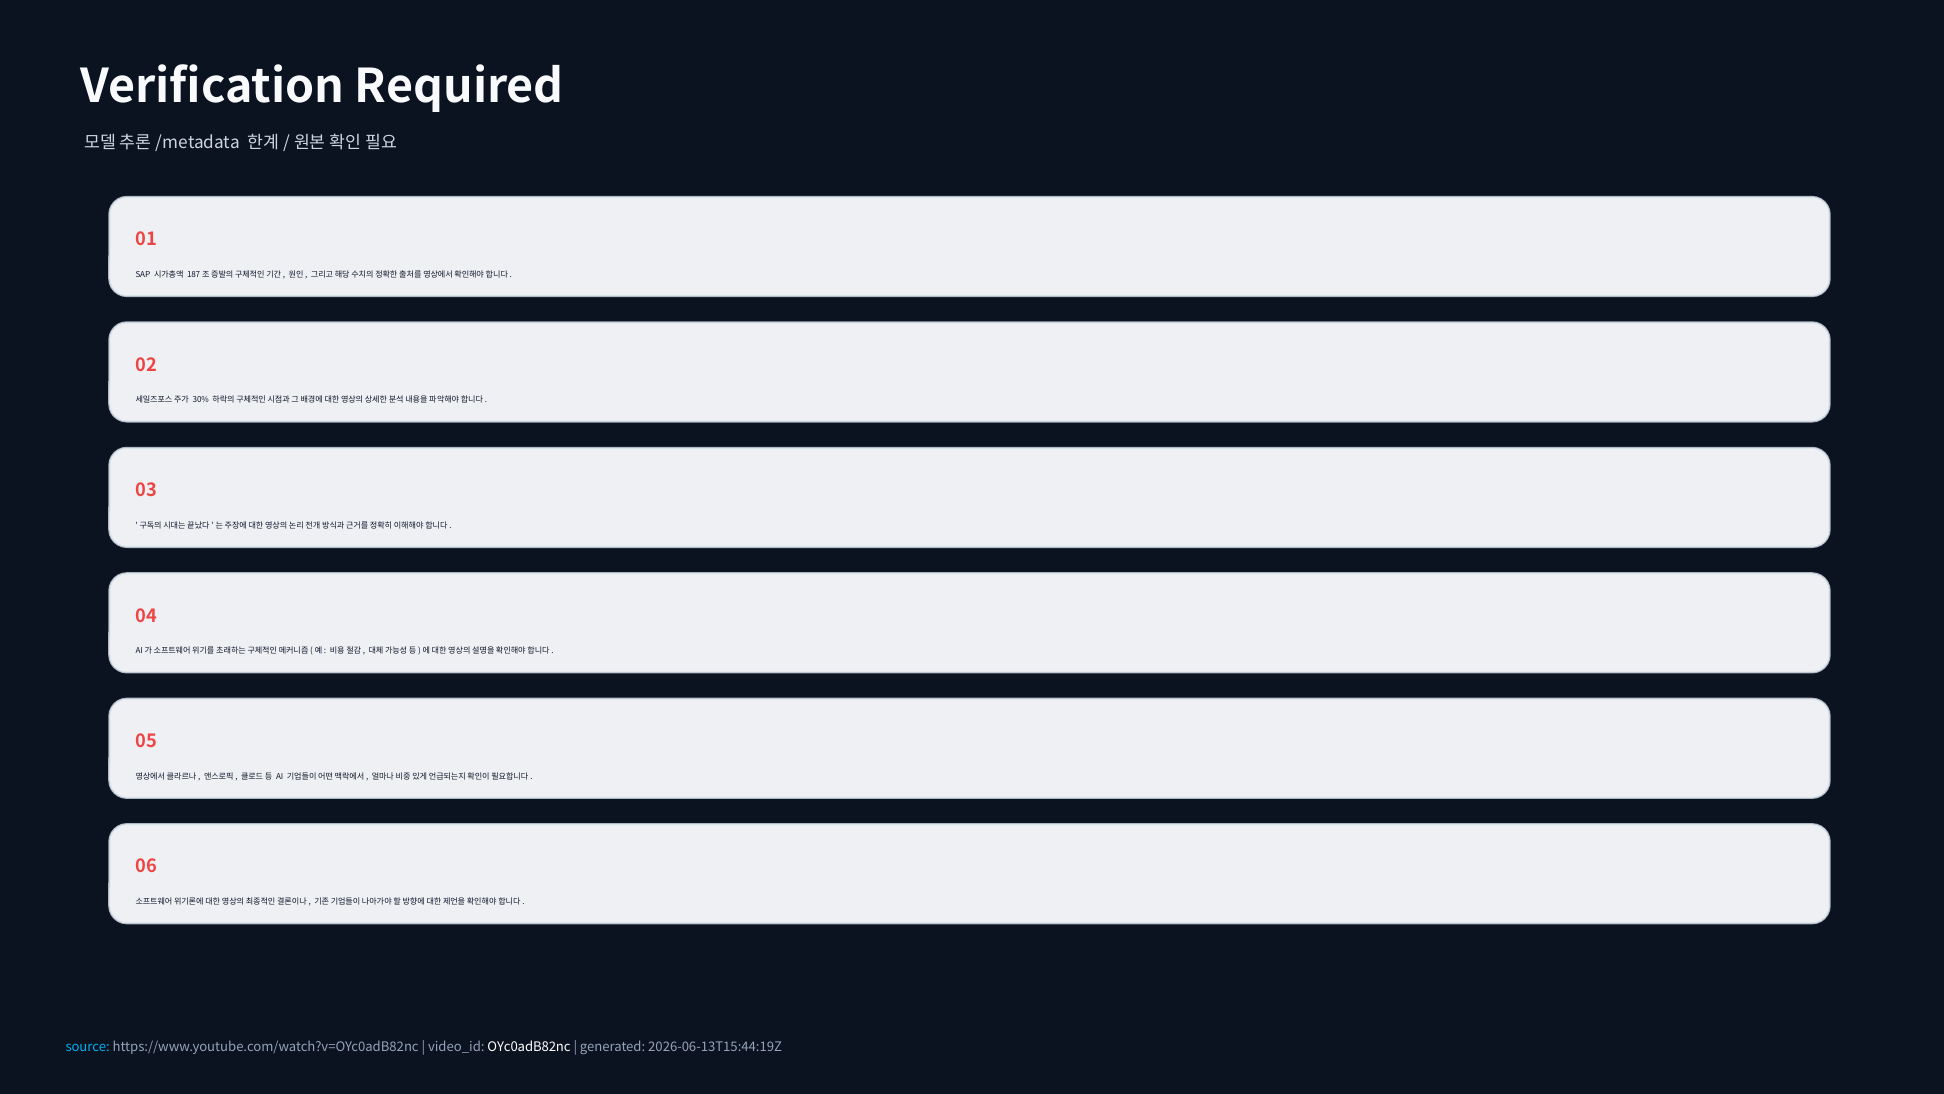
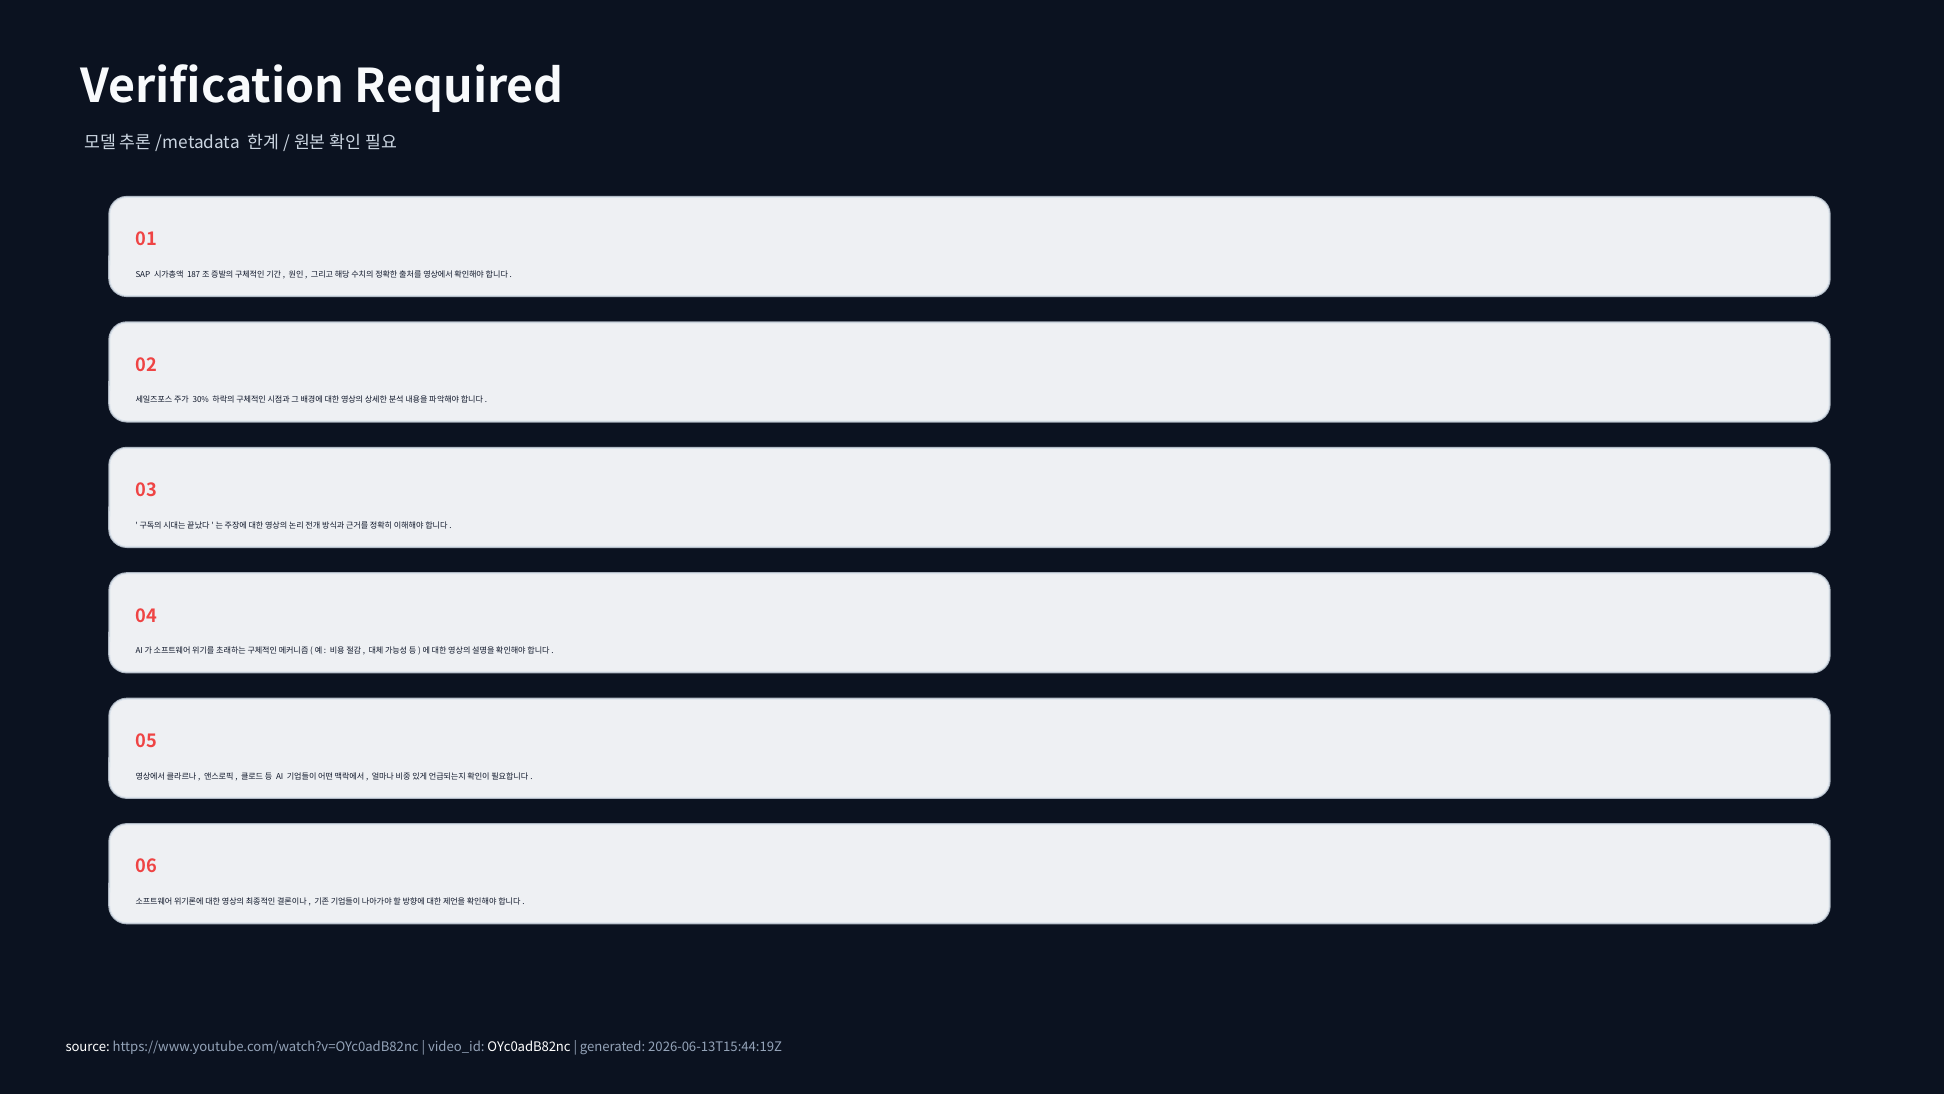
source colour: light blue -> white (88, 1047)
